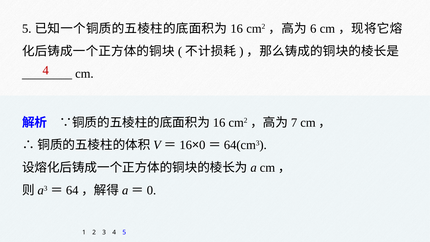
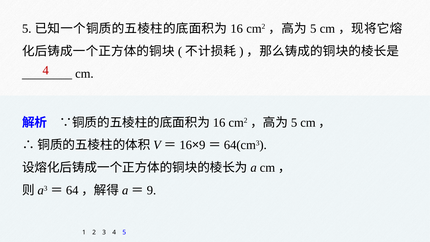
6: 6 -> 5 (313, 29)
7: 7 -> 5 (294, 122)
0: 0 -> 9 (202, 145)
0: 0 -> 9 (152, 190)
